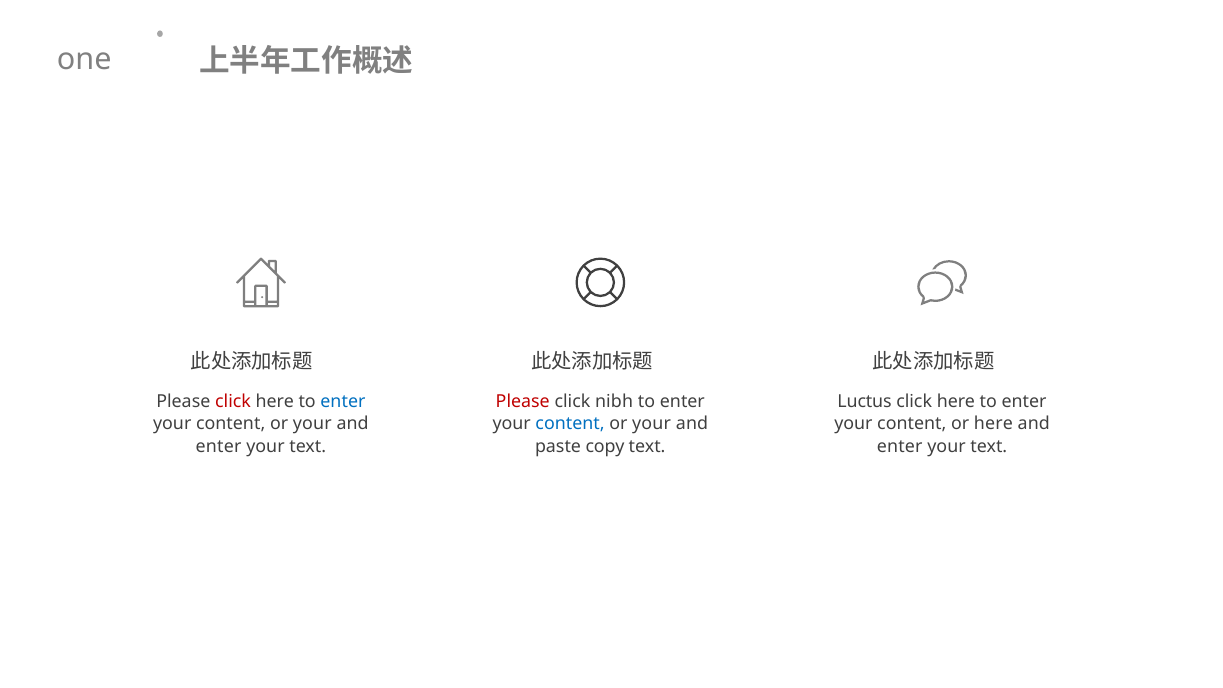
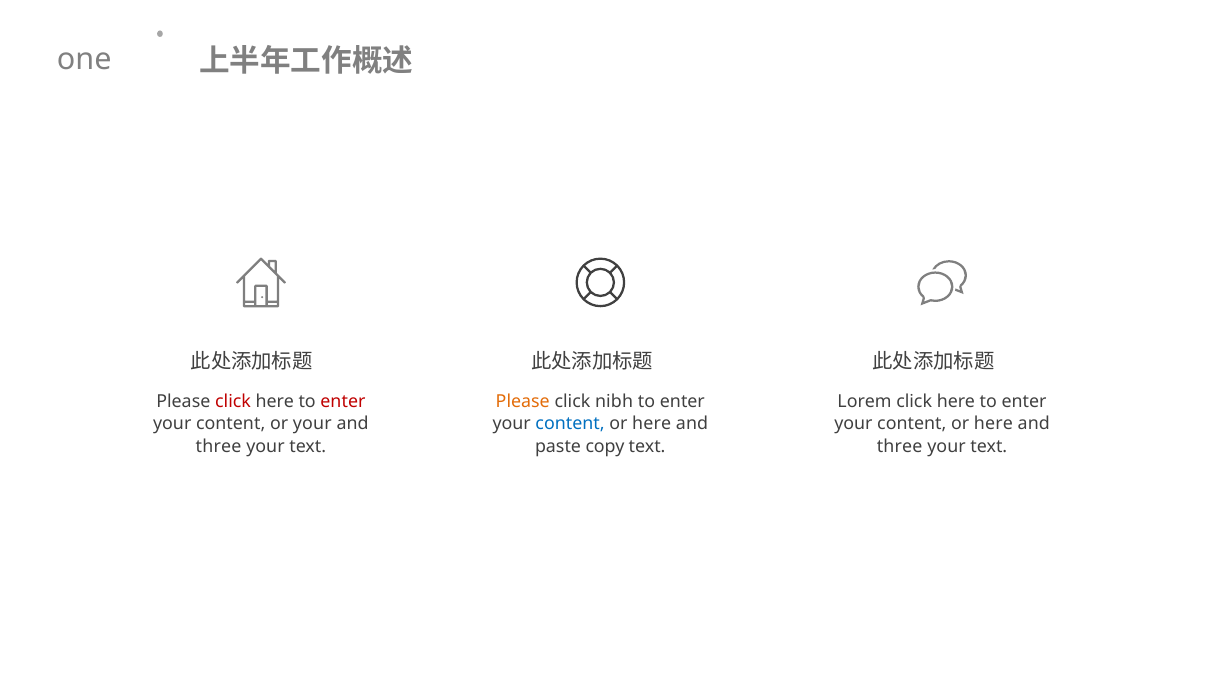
enter colour: blue -> red (343, 401)
Please colour: red -> orange (523, 401)
Luctus: Luctus -> Lorem (865, 401)
your: your -> here (652, 424)
enter: enter -> three (219, 447)
enter: enter -> three (900, 447)
